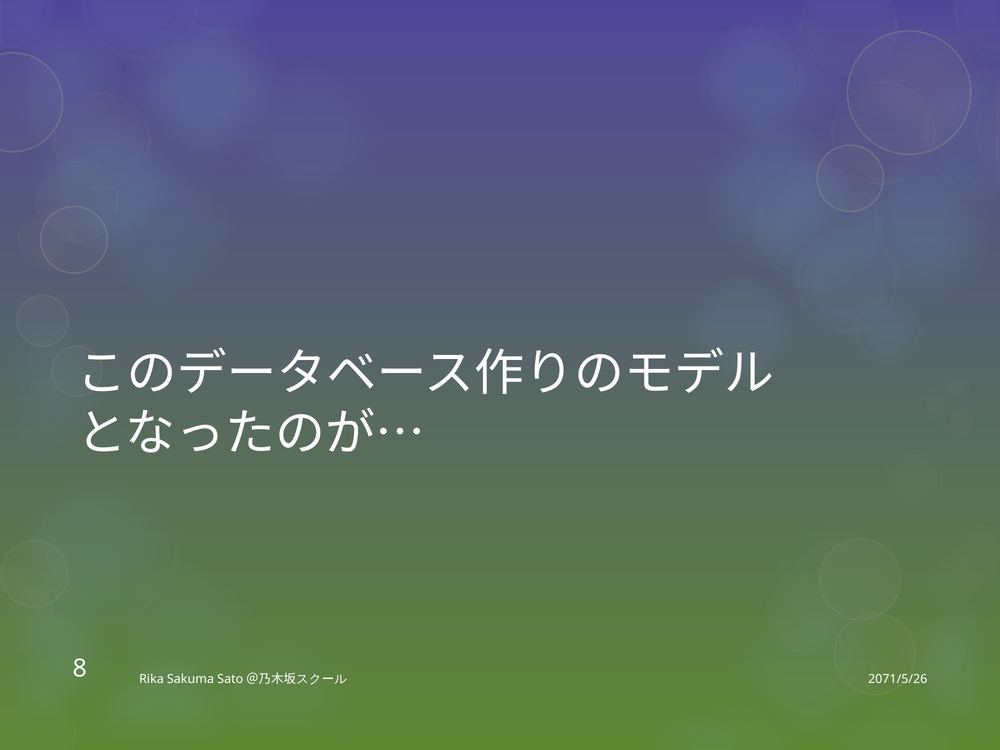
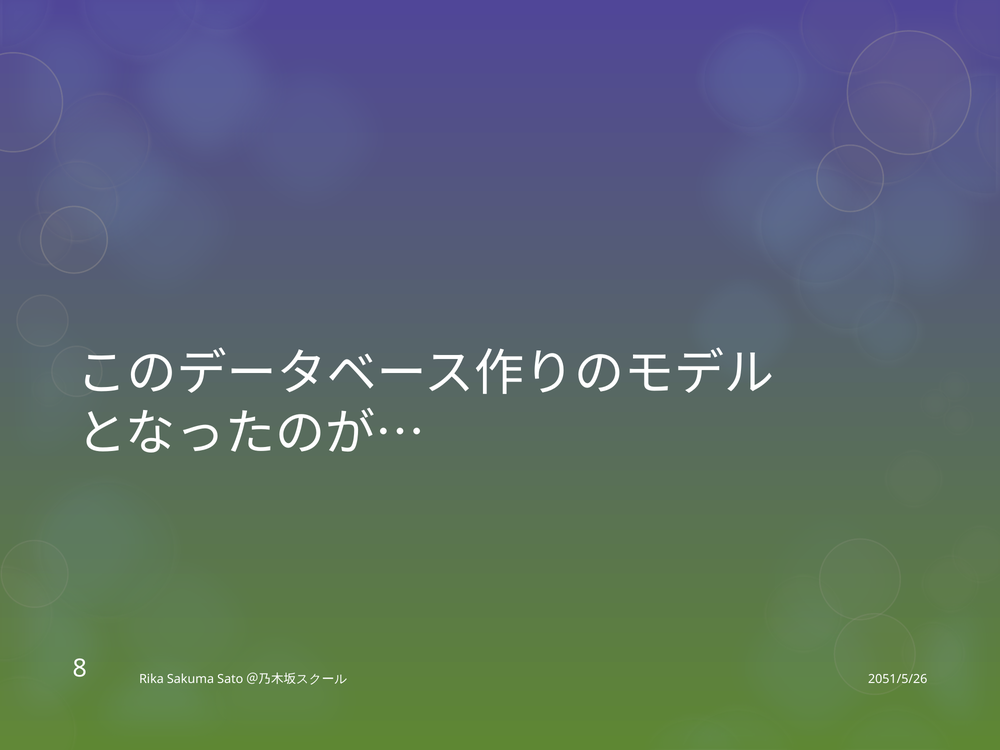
2071/5/26: 2071/5/26 -> 2051/5/26 (898, 679)
